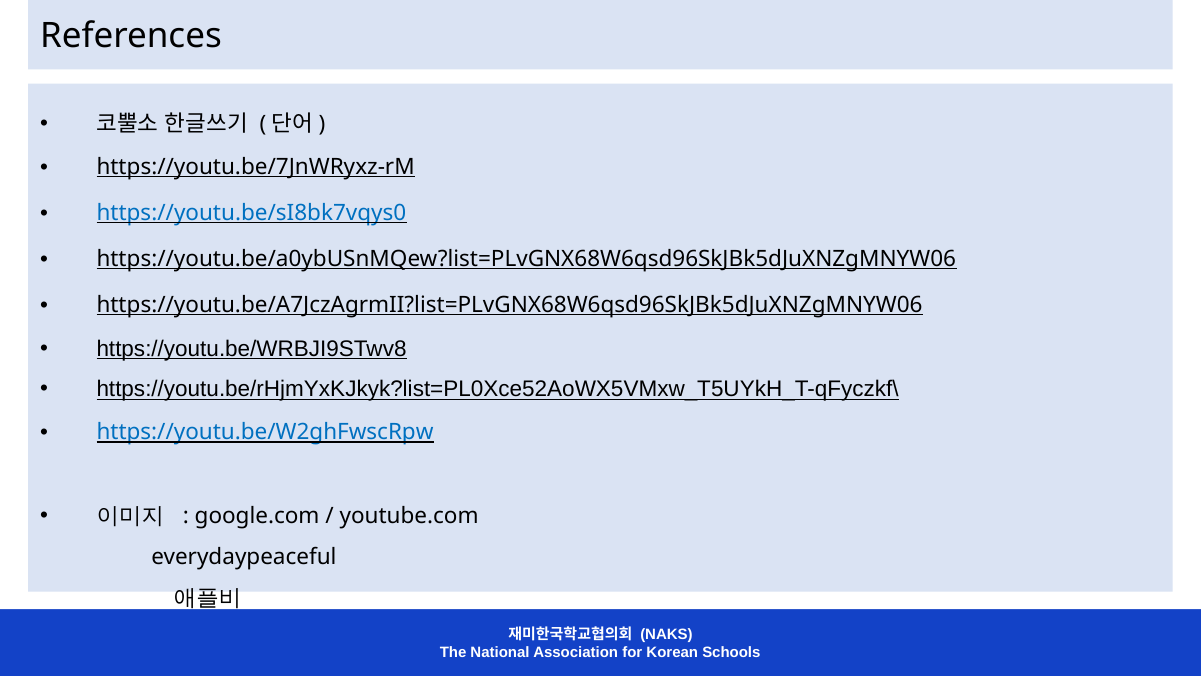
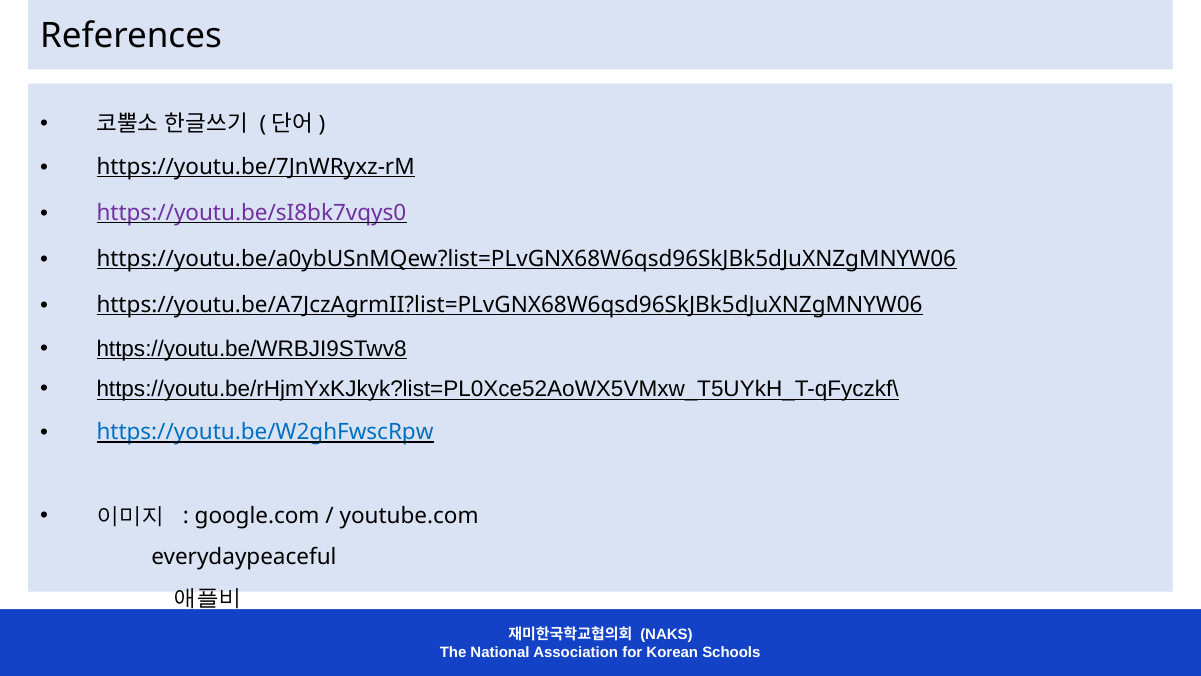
https://youtu.be/sI8bk7vqys0 colour: blue -> purple (251, 213)
